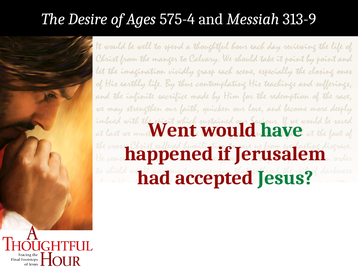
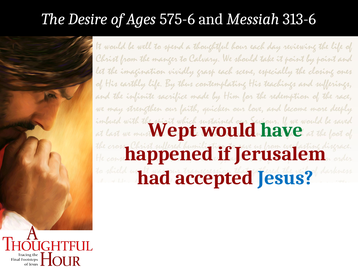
575-4: 575-4 -> 575-6 (177, 19)
313-9: 313-9 -> 313-6 (299, 19)
Went: Went -> Wept (172, 130)
Jesus colour: green -> blue (285, 177)
